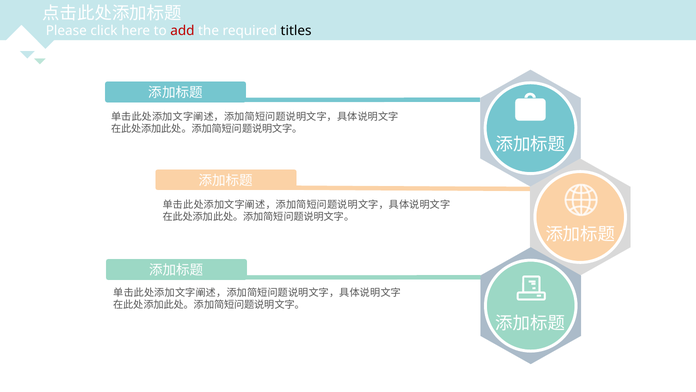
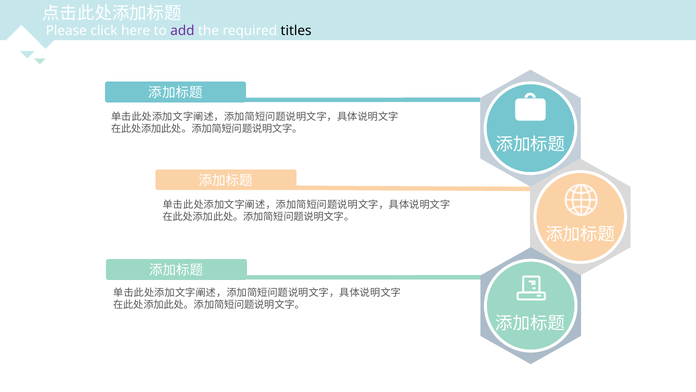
add colour: red -> purple (182, 31)
